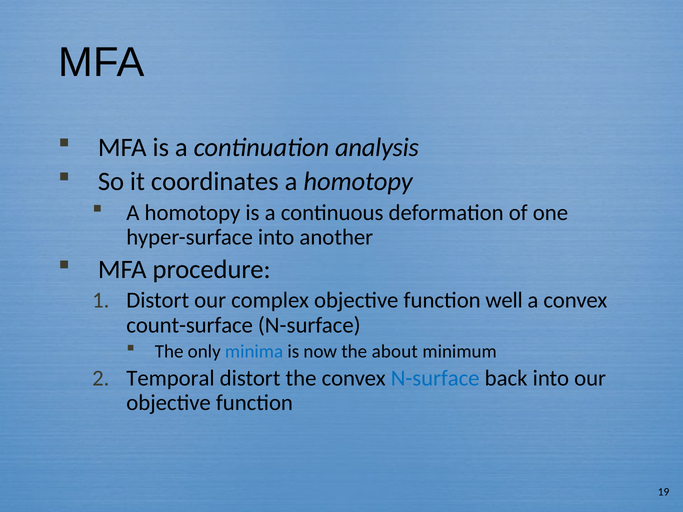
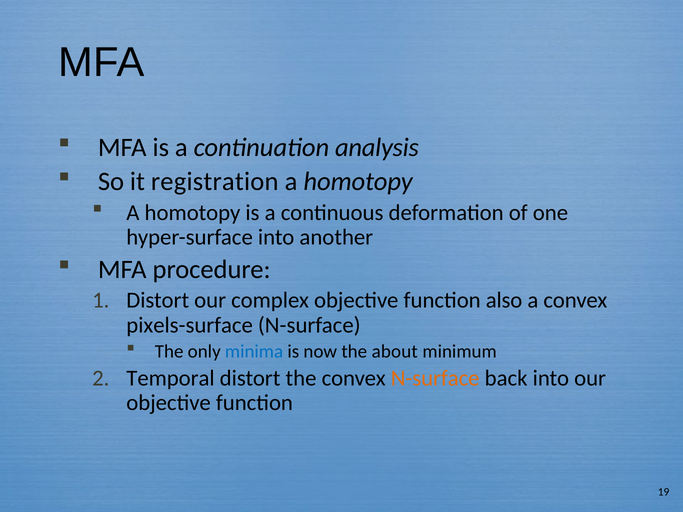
coordinates: coordinates -> registration (215, 182)
well: well -> also (504, 301)
count-surface: count-surface -> pixels-surface (190, 325)
N-surface colour: blue -> orange (435, 379)
